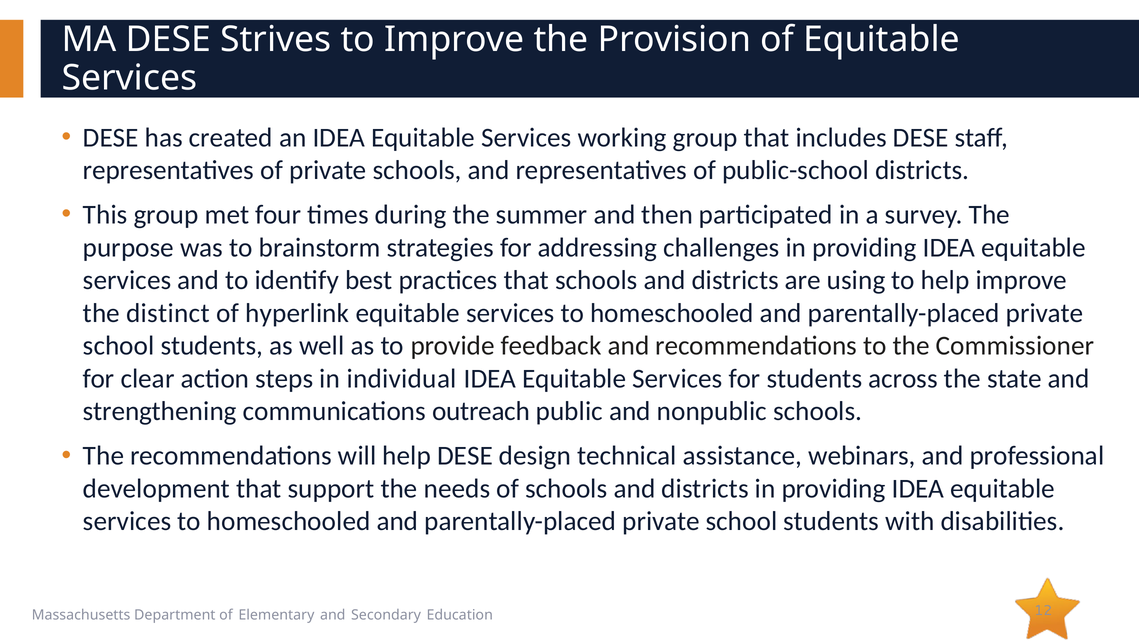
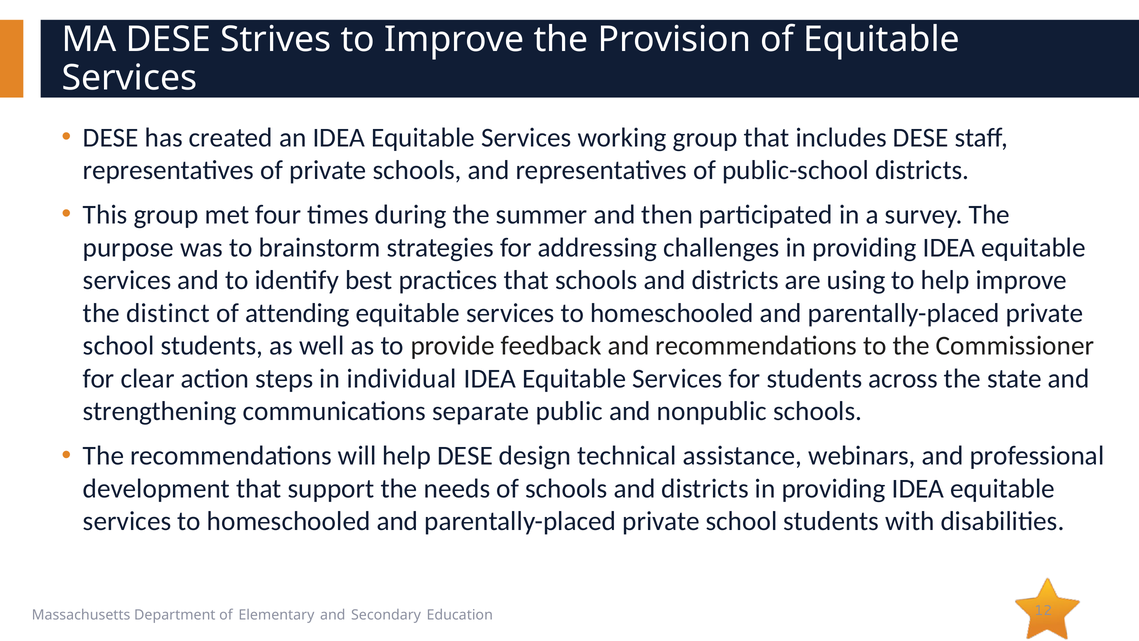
hyperlink: hyperlink -> attending (297, 313)
outreach: outreach -> separate (481, 411)
